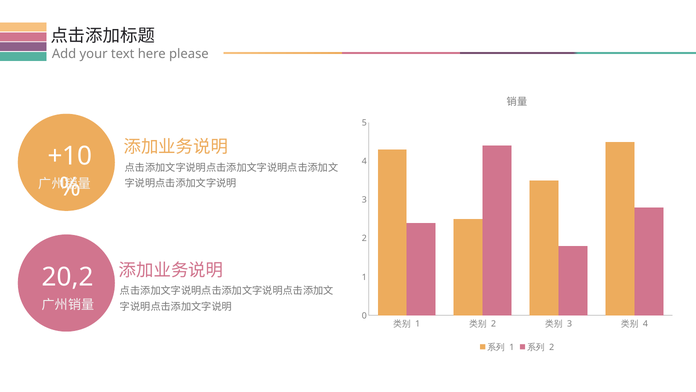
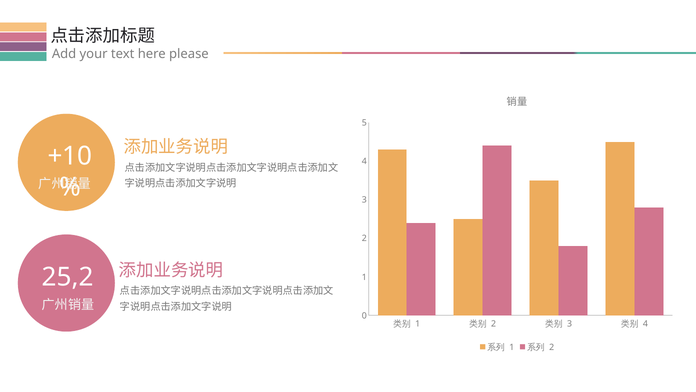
20,2: 20,2 -> 25,2 (68, 277)
